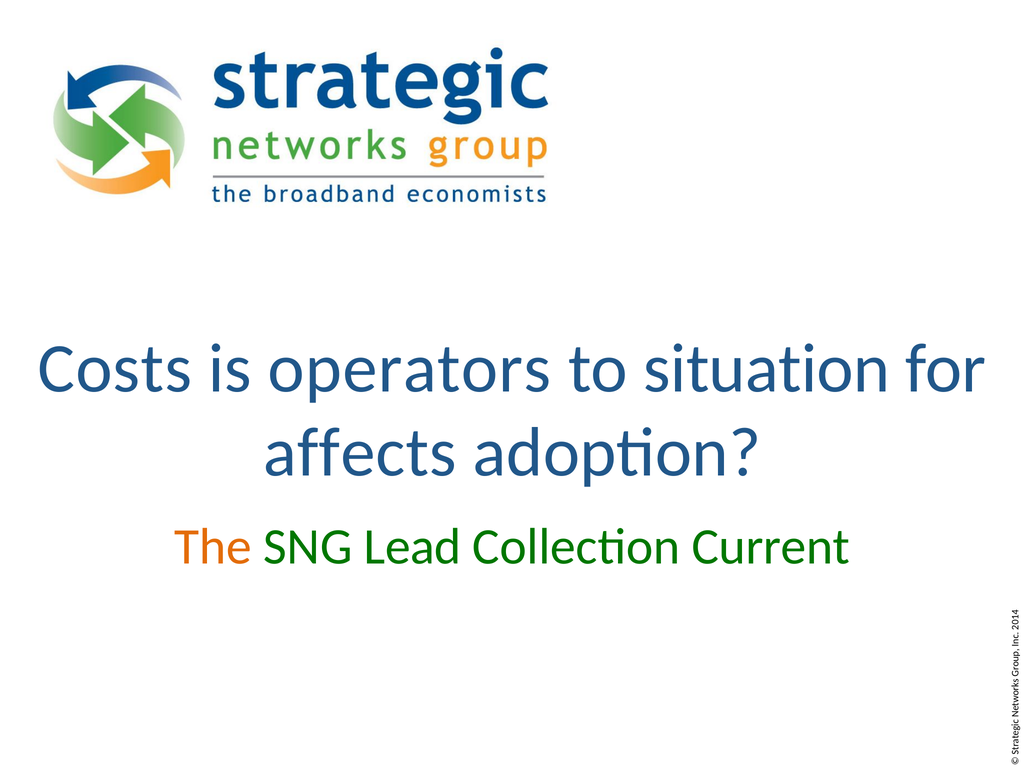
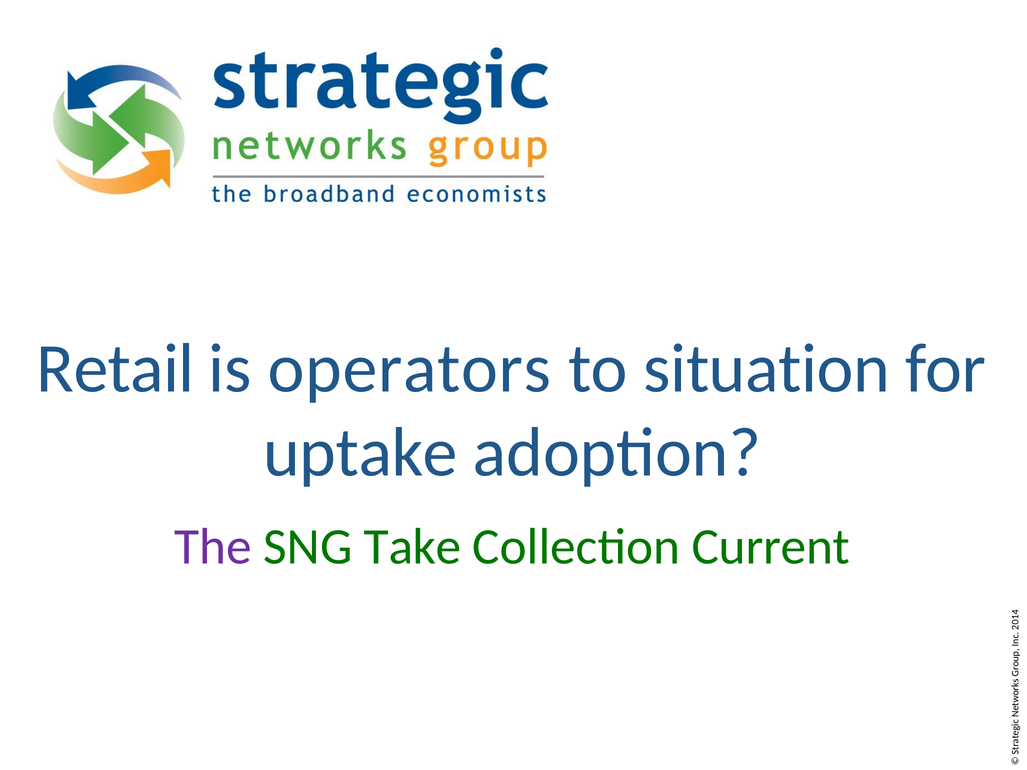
Costs: Costs -> Retail (115, 369)
affects: affects -> uptake (360, 453)
The colour: orange -> purple (213, 547)
Lead: Lead -> Take (413, 547)
